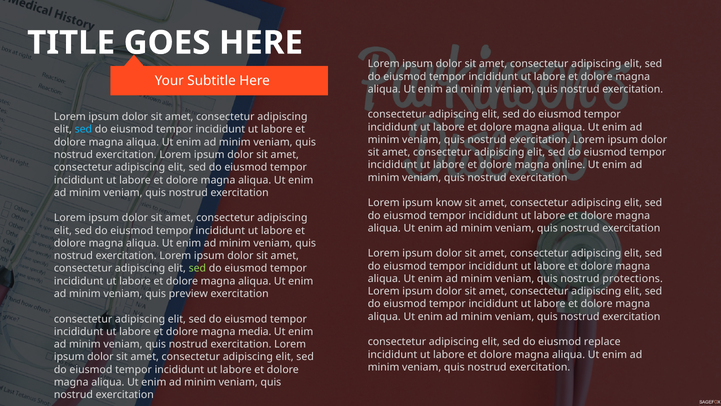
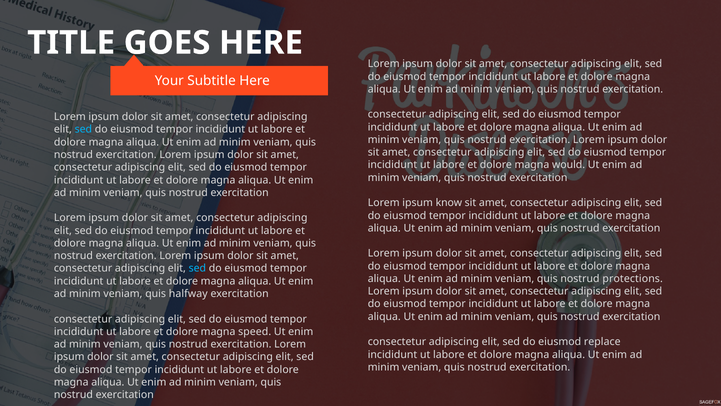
online: online -> would (569, 165)
sed colour: light green -> light blue (197, 268)
preview: preview -> halfway (188, 293)
media: media -> speed (255, 331)
